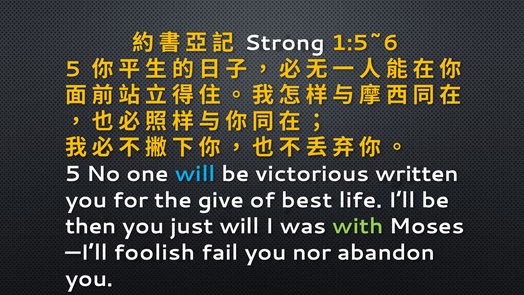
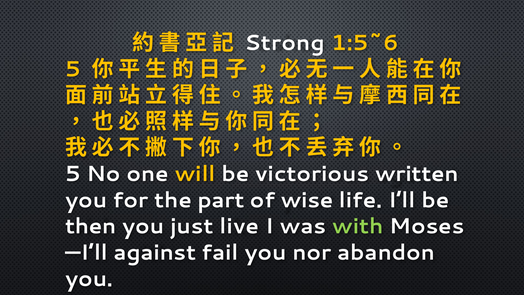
will colour: light blue -> yellow (195, 174)
give: give -> part (221, 200)
best: best -> wise (307, 200)
just will: will -> live (239, 226)
foolish: foolish -> against (155, 252)
